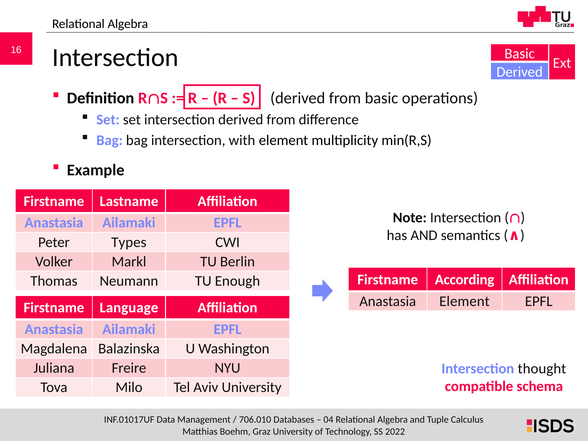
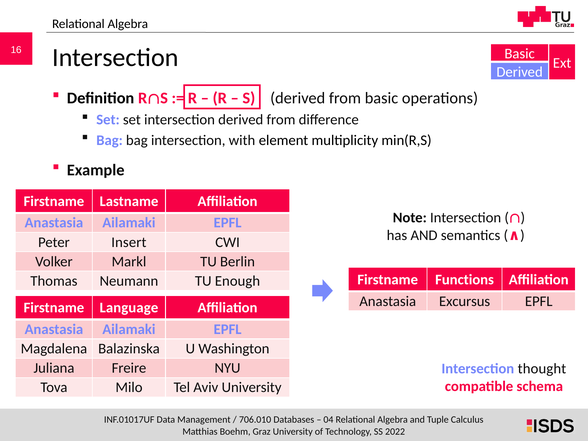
Types: Types -> Insert (129, 242)
According: According -> Functions (465, 280)
Anastasia Element: Element -> Excursus (465, 301)
